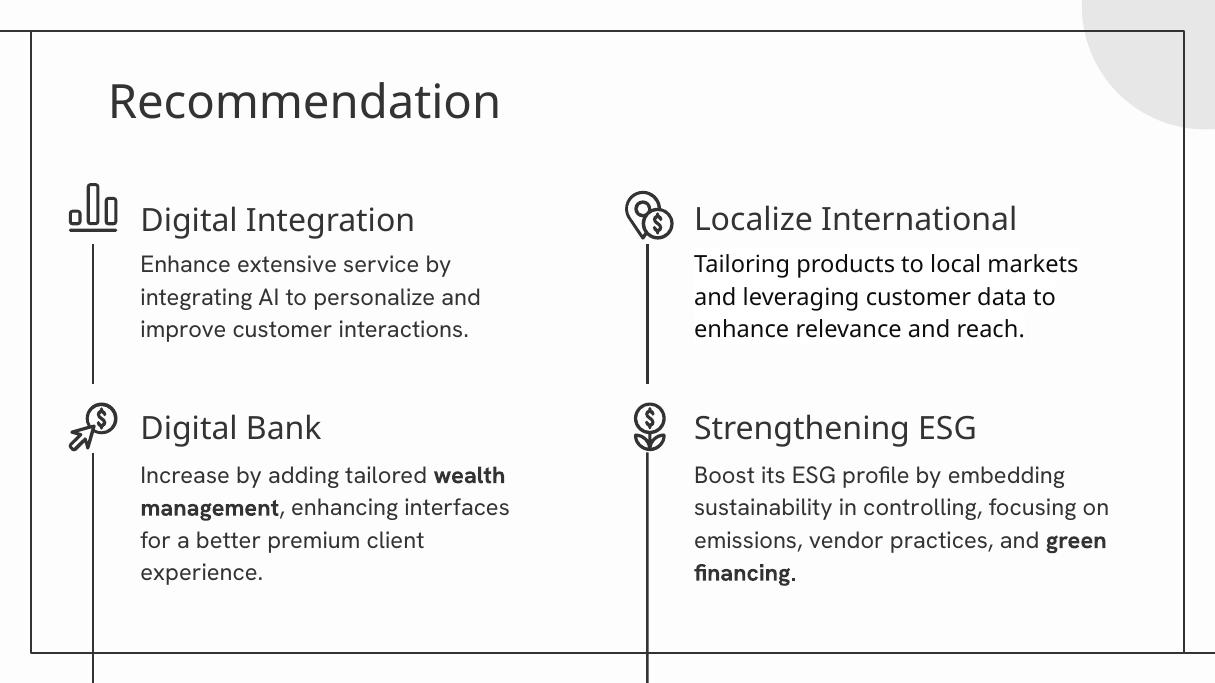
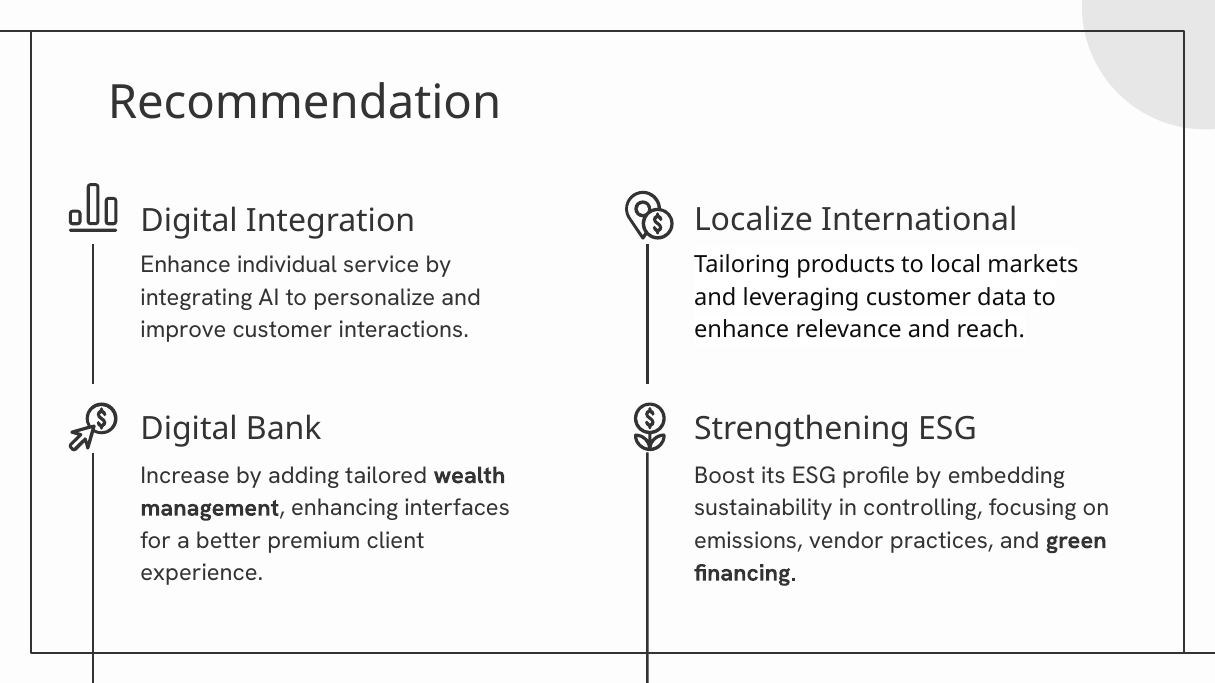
extensive: extensive -> individual (287, 265)
